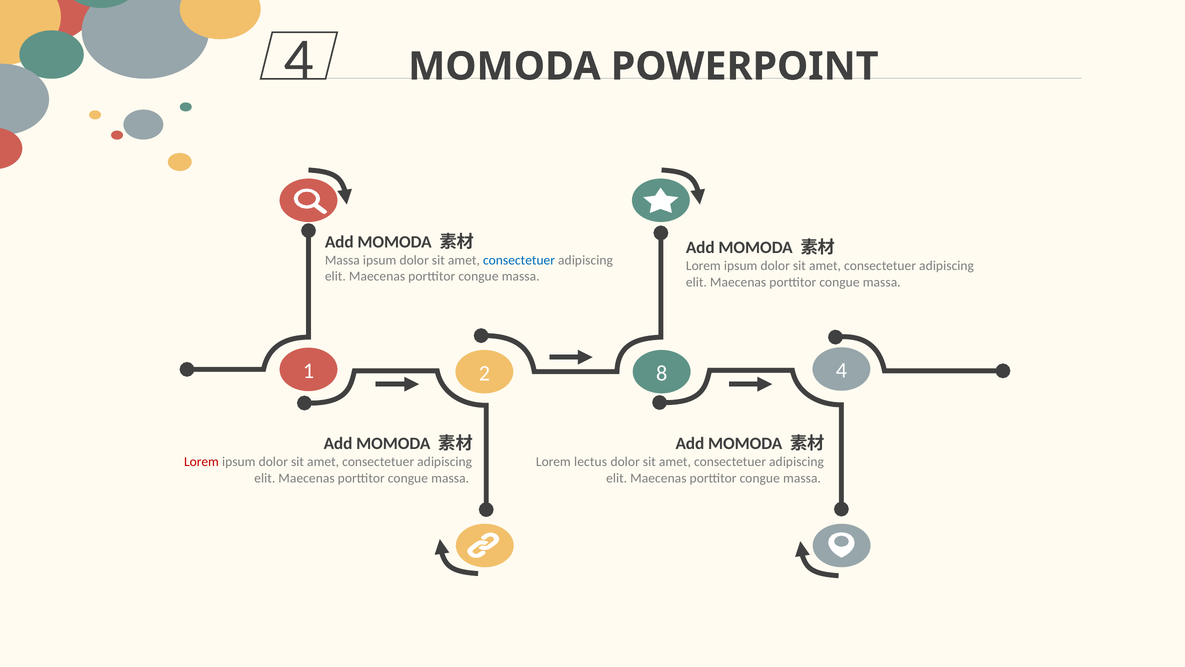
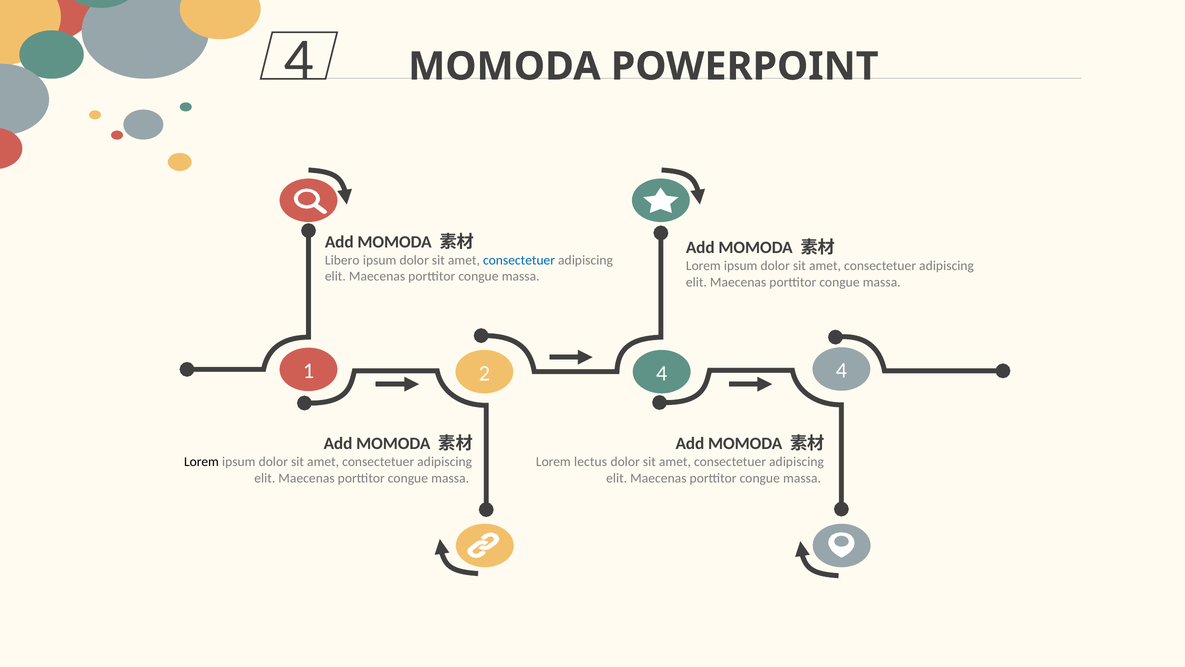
Massa: Massa -> Libero (342, 260)
1 8: 8 -> 4 (662, 373)
Lorem colour: red -> black (201, 462)
